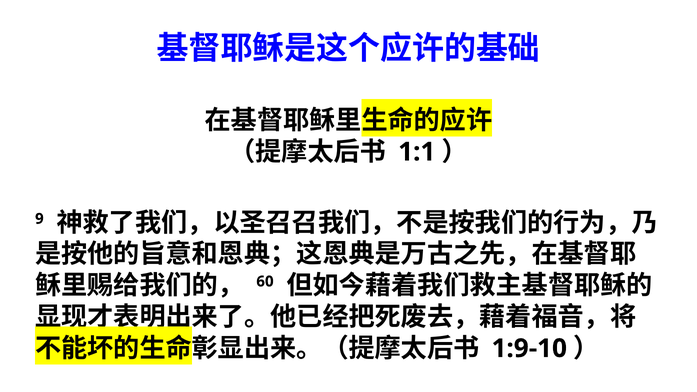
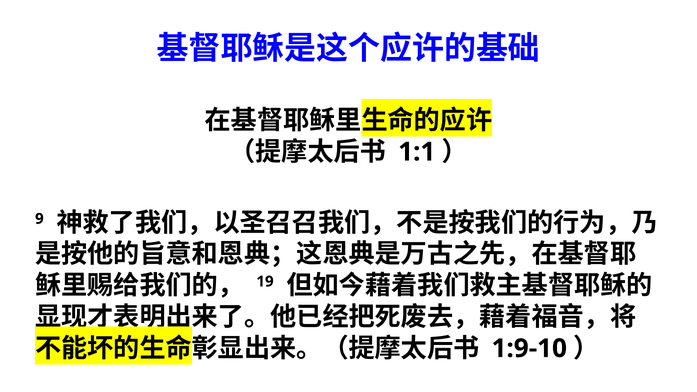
60: 60 -> 19 (265, 282)
